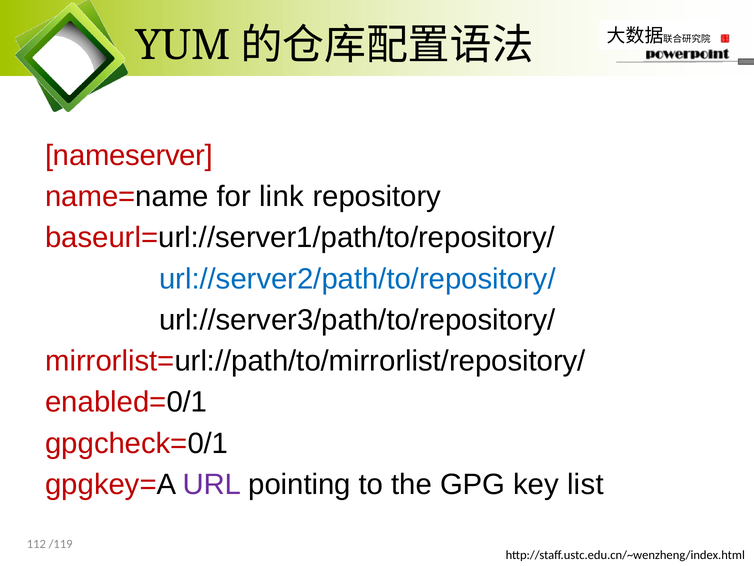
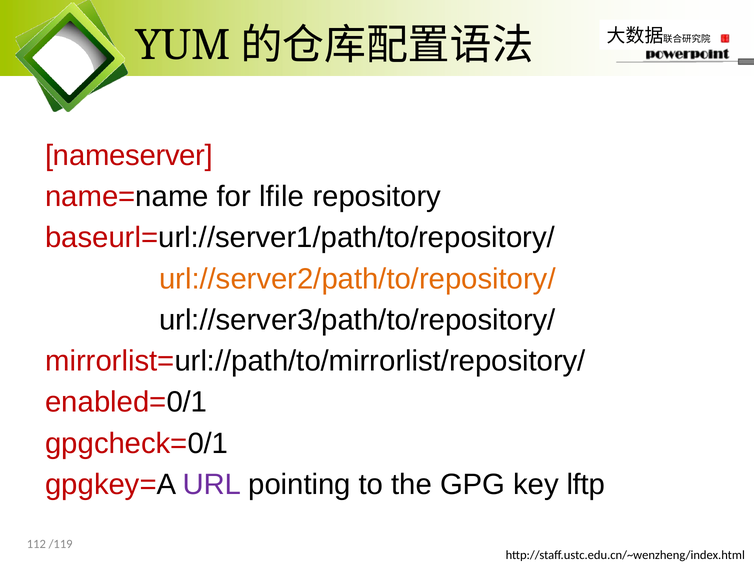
link: link -> lfile (282, 196)
url://server2/path/to/repository/ colour: blue -> orange (357, 279)
list: list -> lftp (586, 484)
